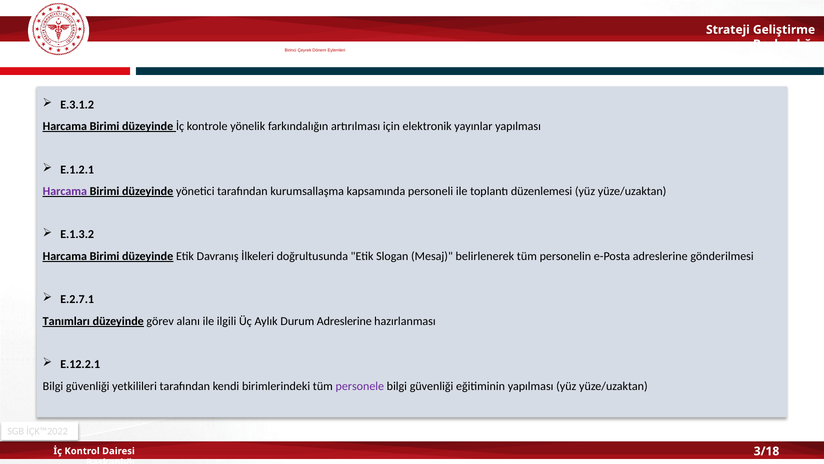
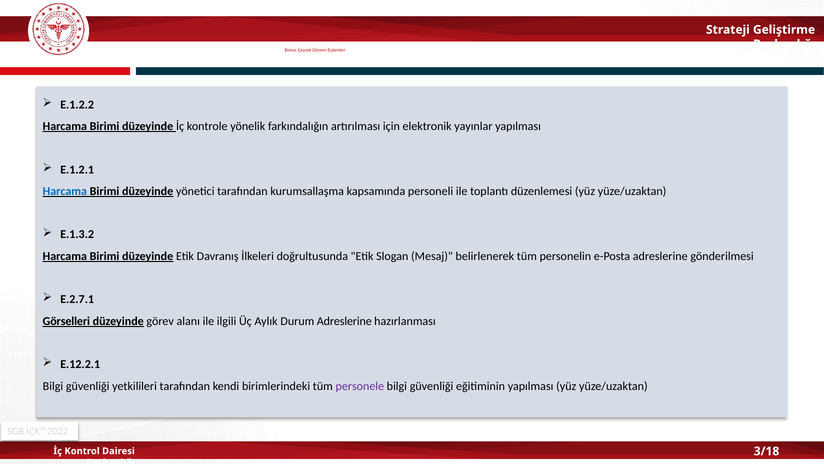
E.3.1.2: E.3.1.2 -> E.1.2.2 (77, 104)
Harcama colour: purple -> blue (65, 191)
Tanımları: Tanımları -> Görselleri (66, 321)
